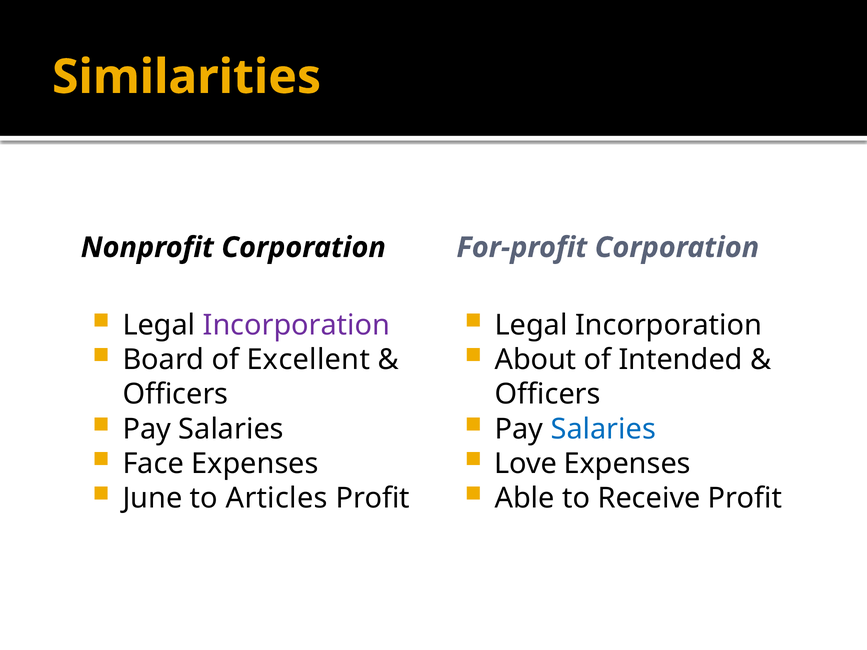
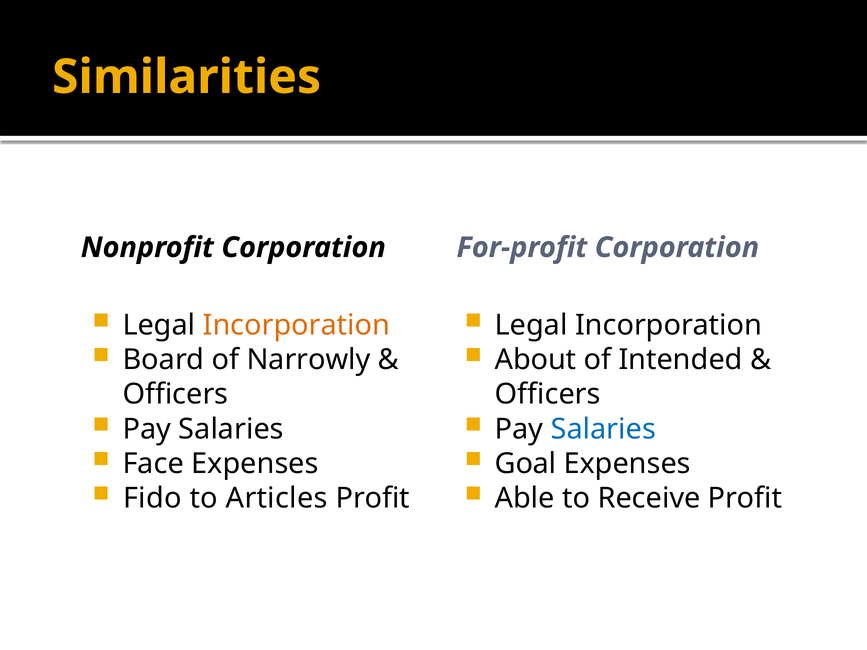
Incorporation colour: purple -> orange (296, 325)
Excellent: Excellent -> Narrowly (308, 360)
Love: Love -> Goal (526, 464)
June: June -> Fido (152, 499)
